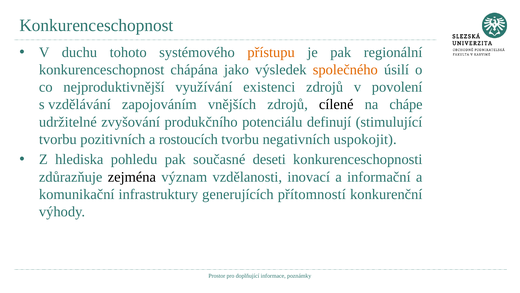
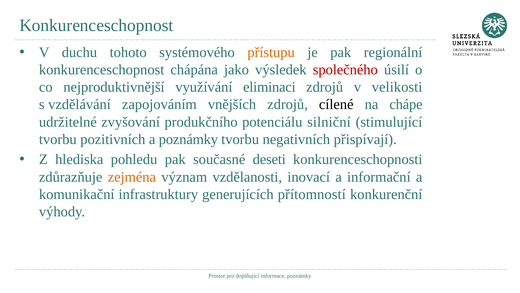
společného colour: orange -> red (345, 70)
existenci: existenci -> eliminaci (269, 87)
povolení: povolení -> velikosti (397, 87)
definují: definují -> silniční (329, 122)
a rostoucích: rostoucích -> poznámky (188, 139)
uspokojit: uspokojit -> přispívají (365, 139)
zejména colour: black -> orange (132, 177)
